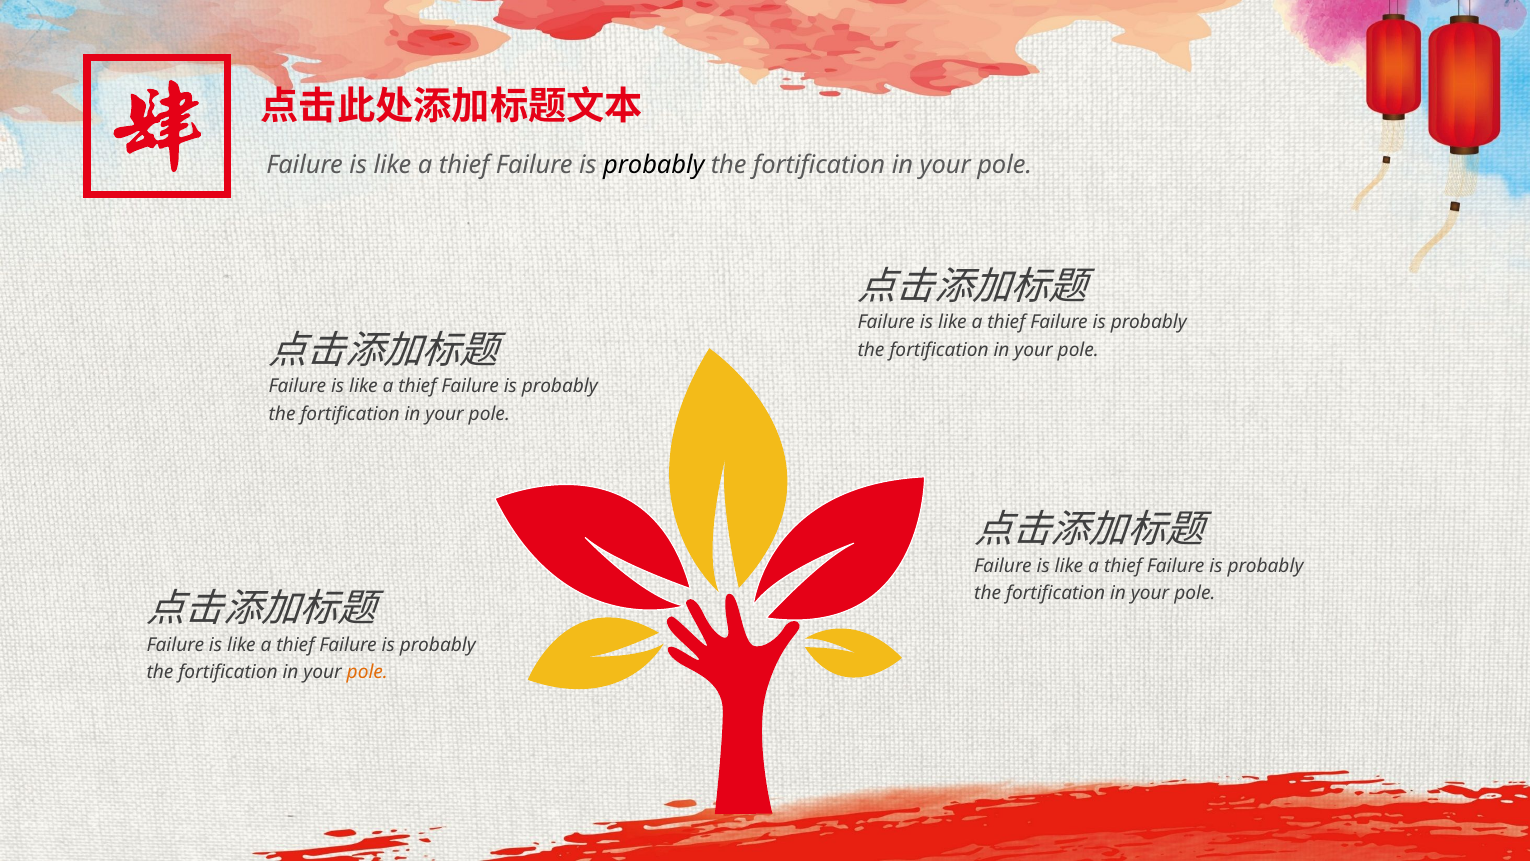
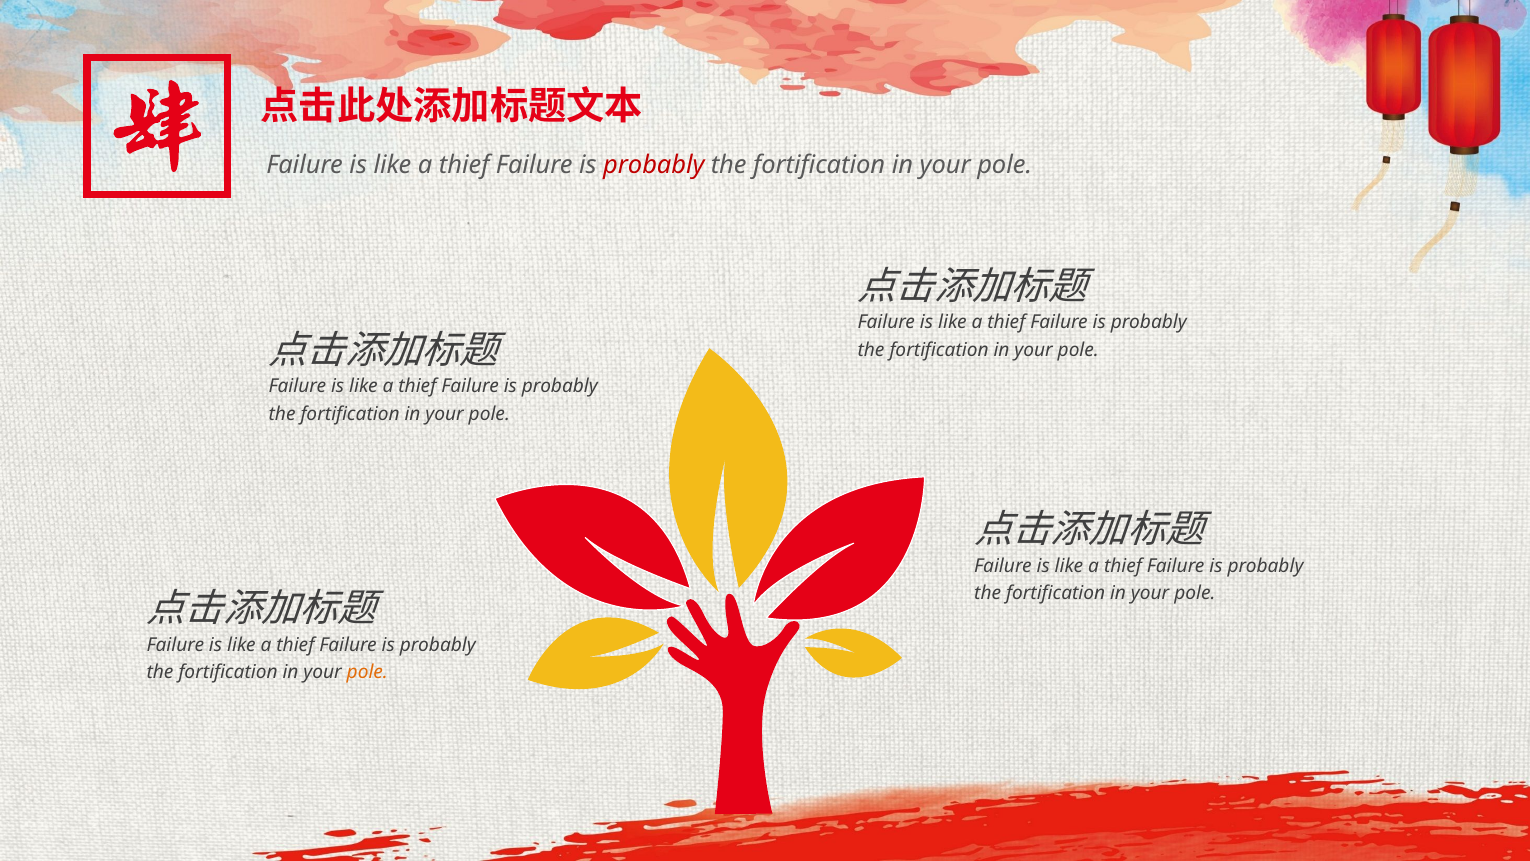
probably colour: black -> red (654, 165)
